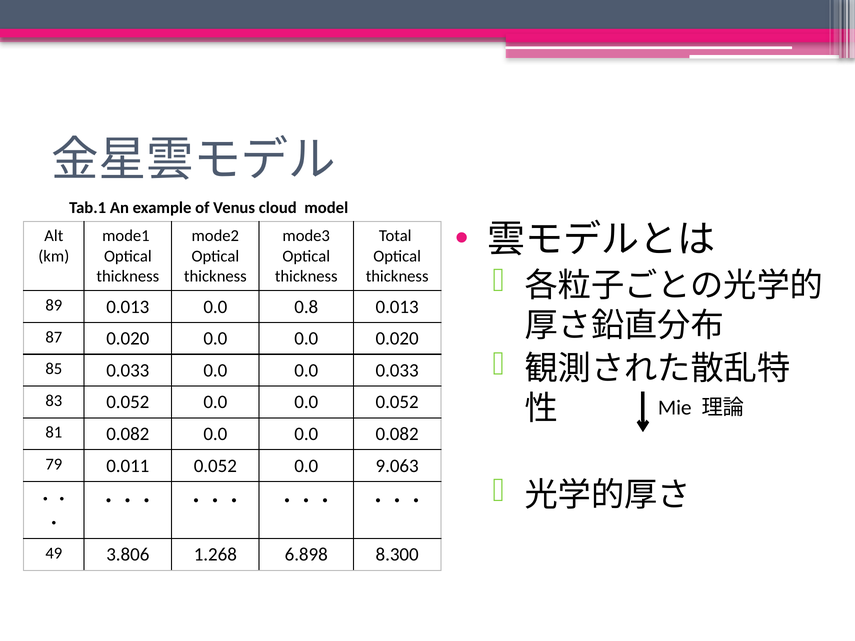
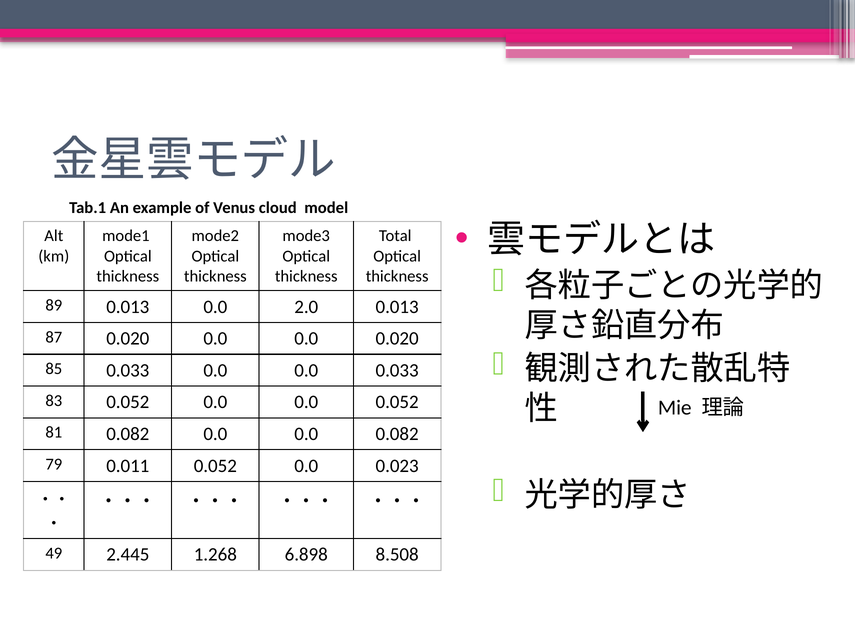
0.8: 0.8 -> 2.0 (306, 307)
9.063: 9.063 -> 0.023 (397, 466)
3.806: 3.806 -> 2.445 (128, 555)
8.300: 8.300 -> 8.508 (397, 555)
